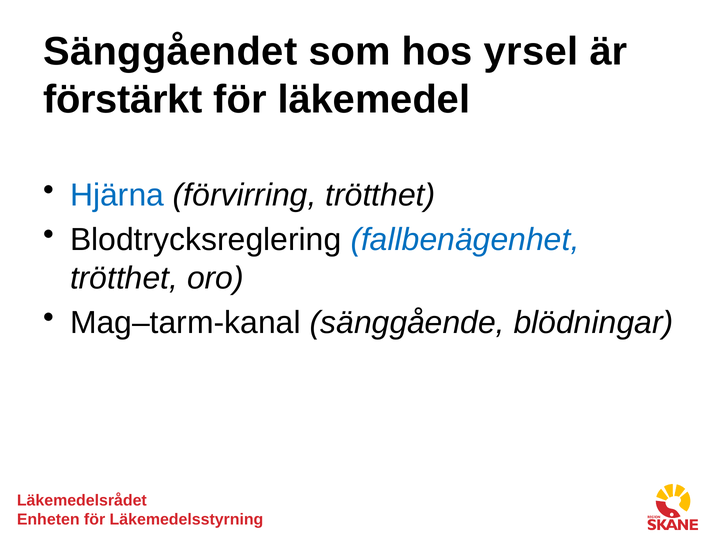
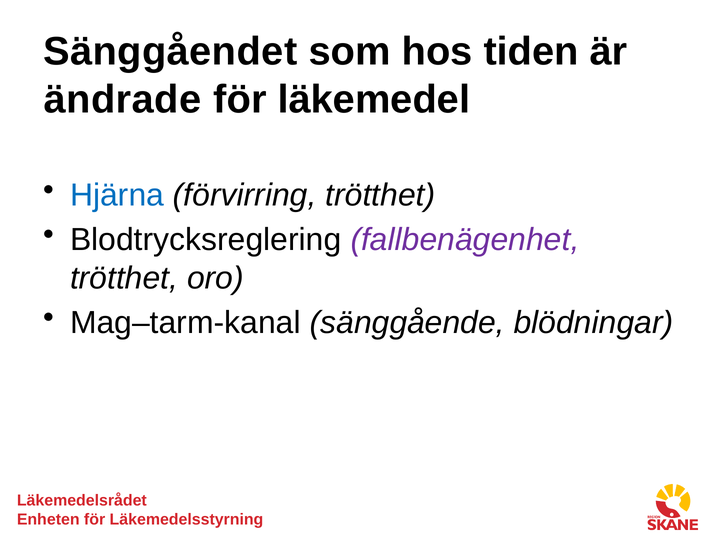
yrsel: yrsel -> tiden (531, 52)
förstärkt: förstärkt -> ändrade (123, 100)
fallbenägenhet colour: blue -> purple (465, 240)
